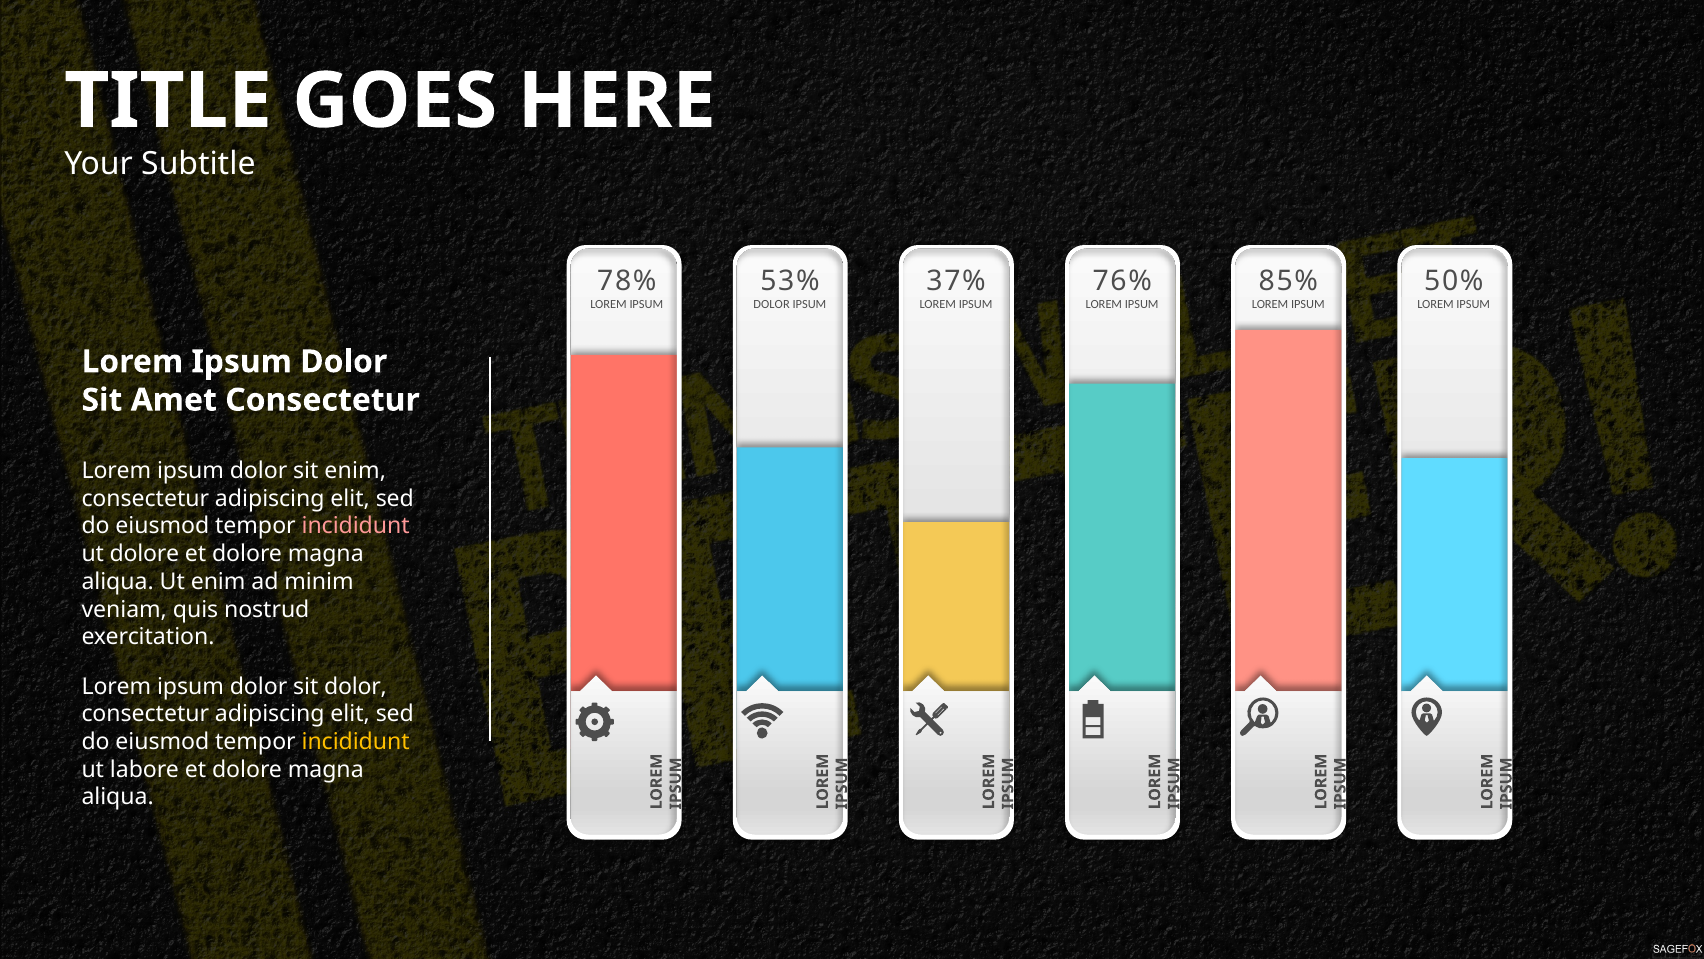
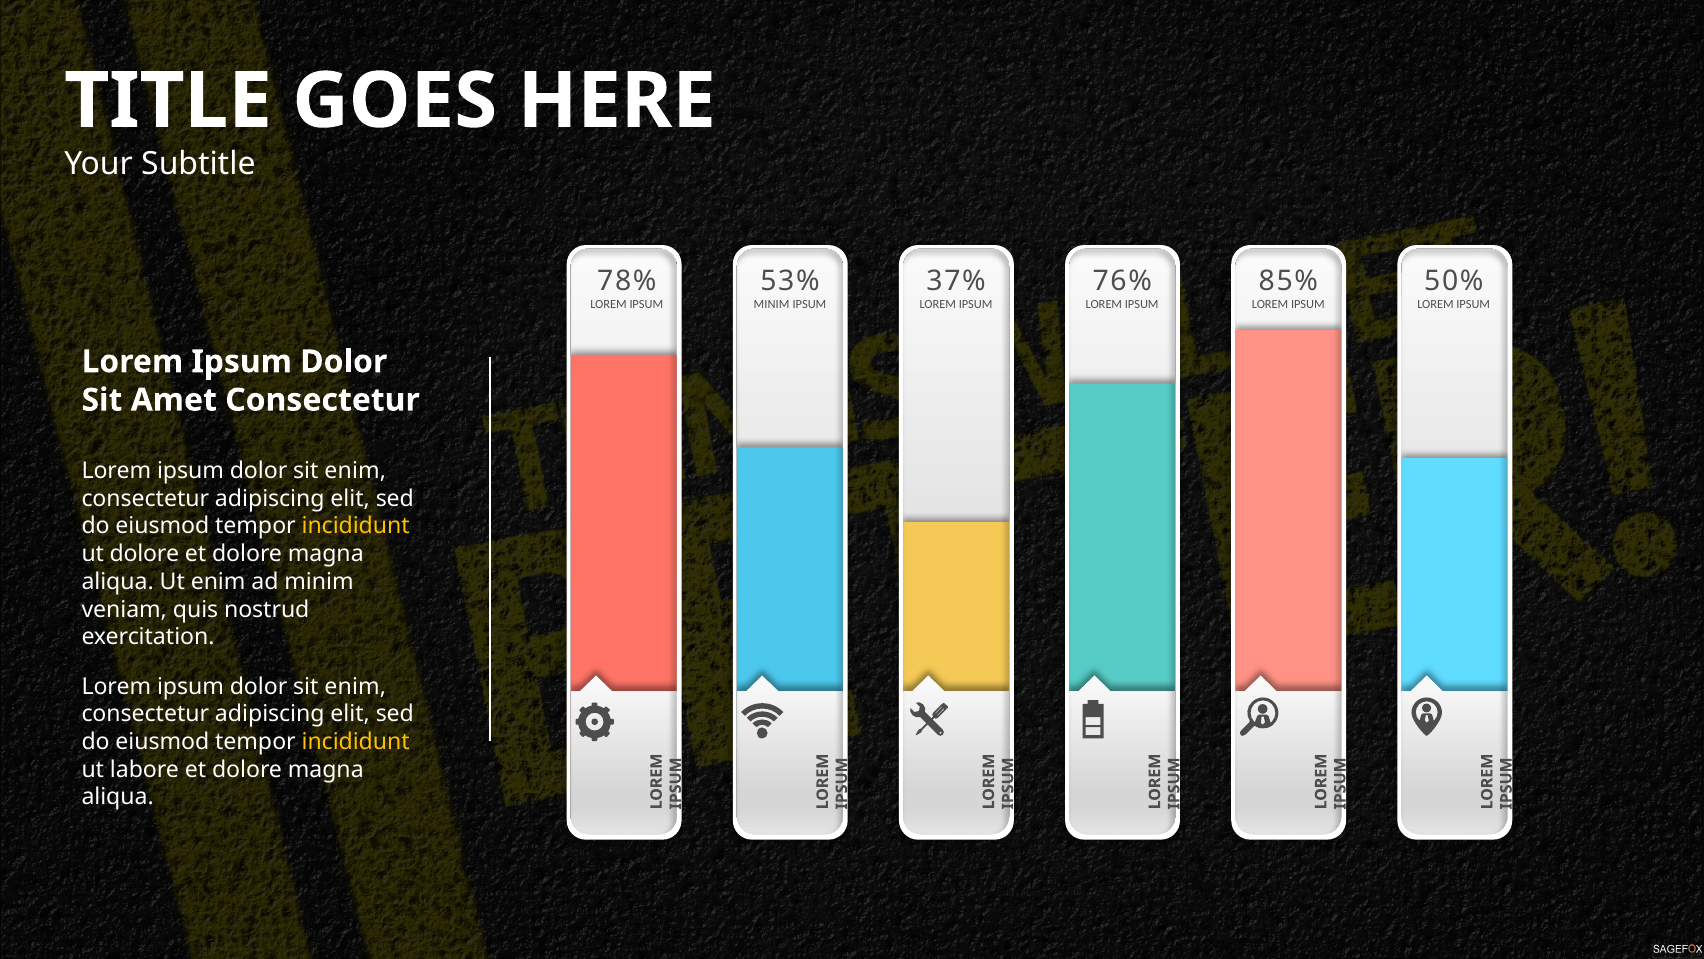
DOLOR: DOLOR -> MINIM (772, 304)
incididunt colour: pink -> yellow (356, 526)
dolor: dolor -> enim (355, 686)
